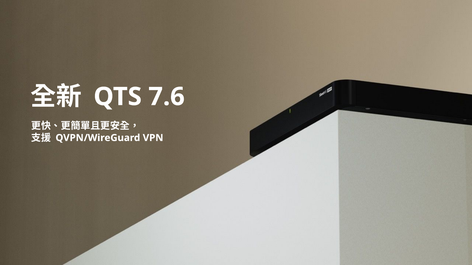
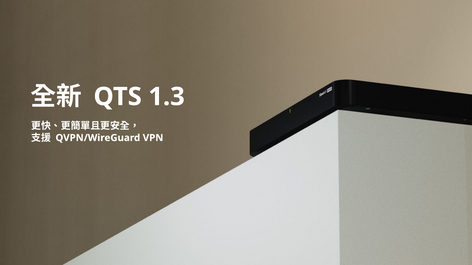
7.6: 7.6 -> 1.3 (167, 97)
